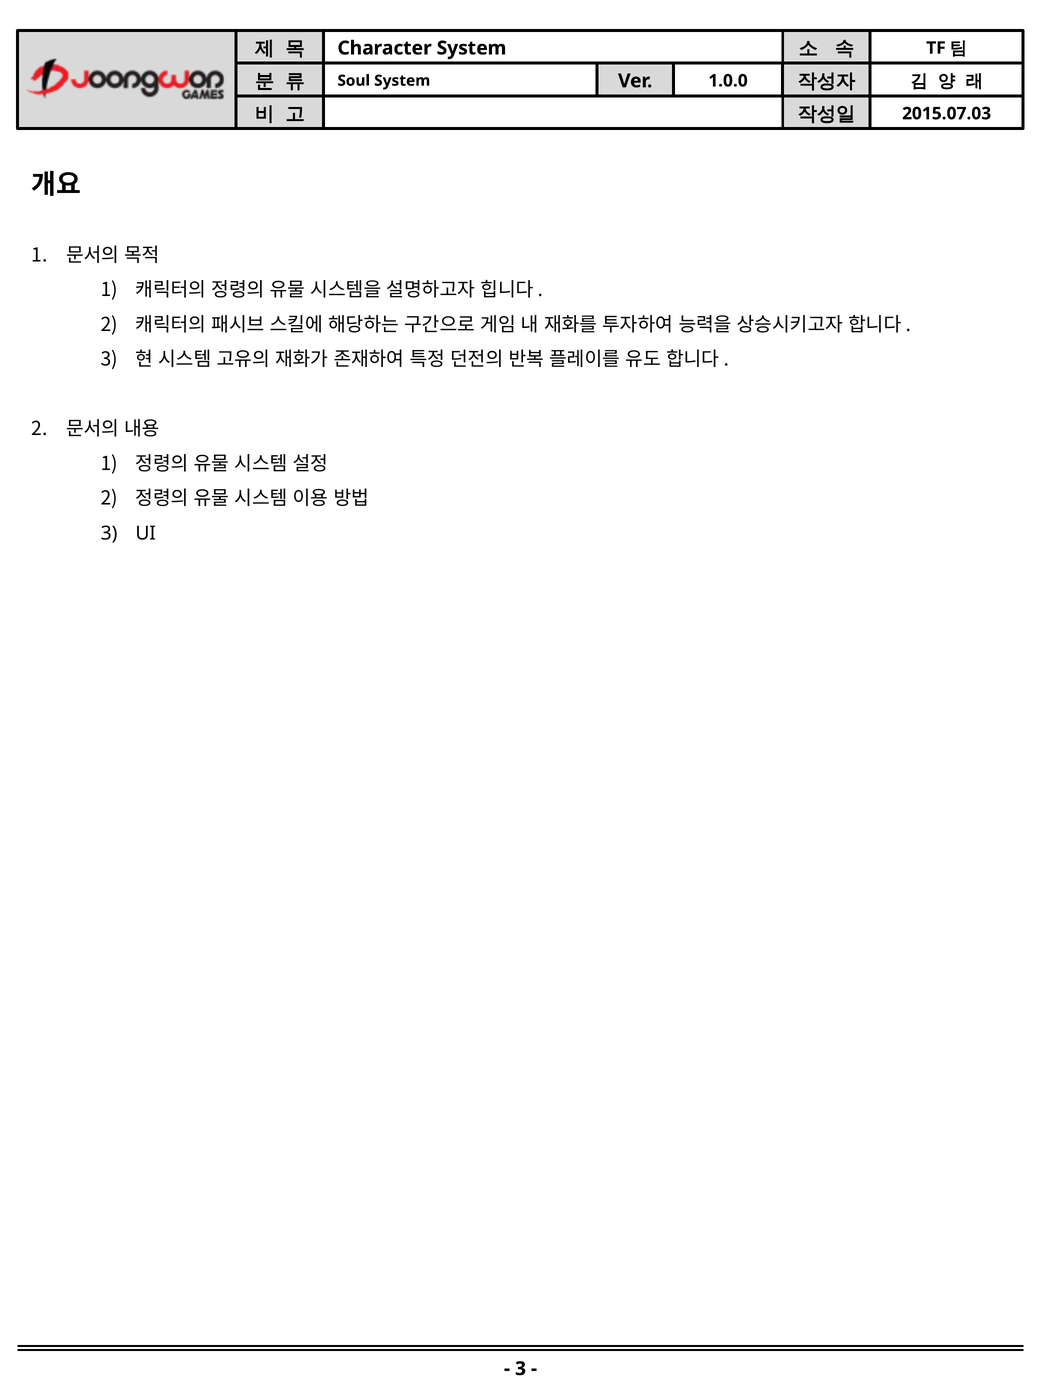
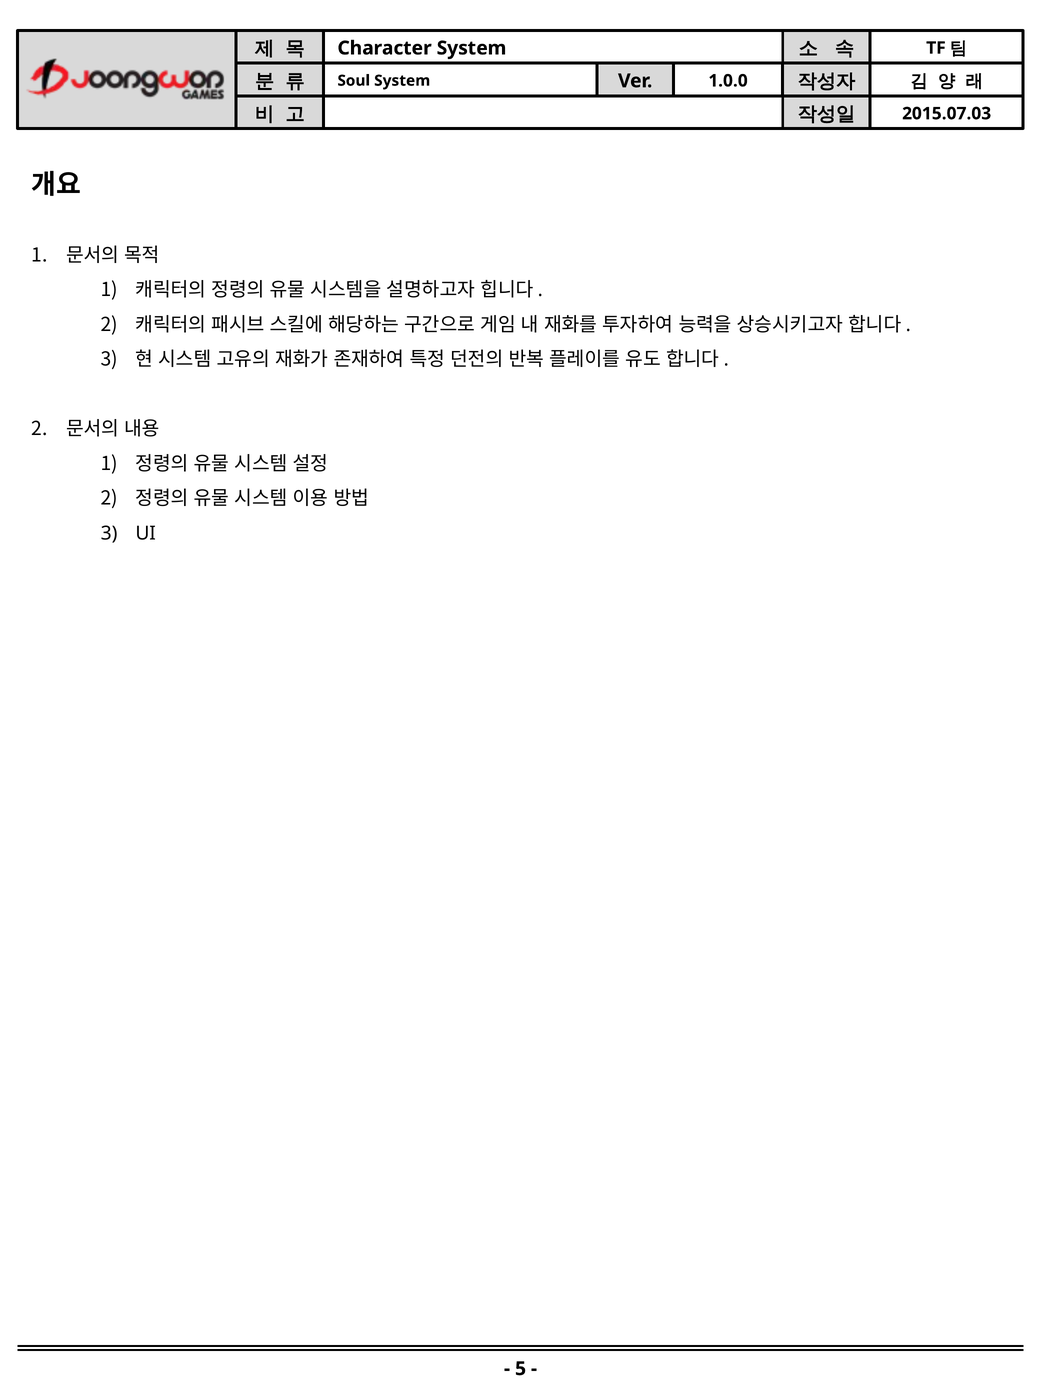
3: 3 -> 5 (521, 1369)
